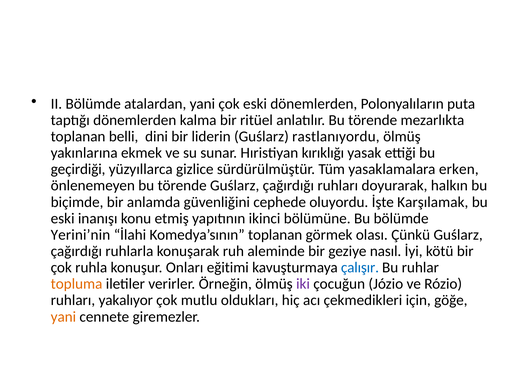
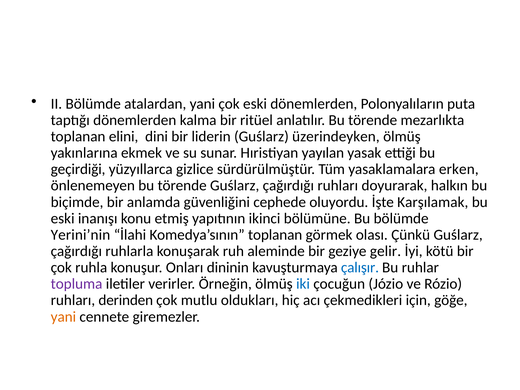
belli: belli -> elini (124, 137)
rastlanıyordu: rastlanıyordu -> üzerindeyken (336, 137)
kırıklığı: kırıklığı -> yayılan (323, 153)
nasıl: nasıl -> gelir (385, 251)
eğitimi: eğitimi -> dininin (228, 268)
topluma colour: orange -> purple (77, 284)
iki colour: purple -> blue (303, 284)
yakalıyor: yakalıyor -> derinden (126, 300)
